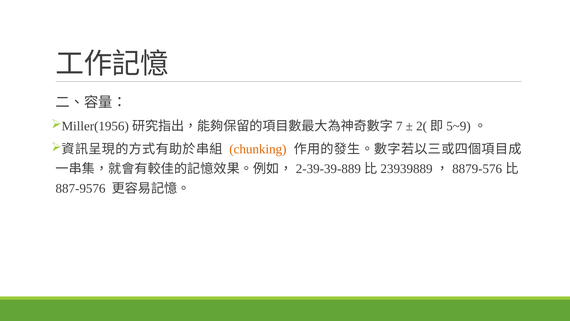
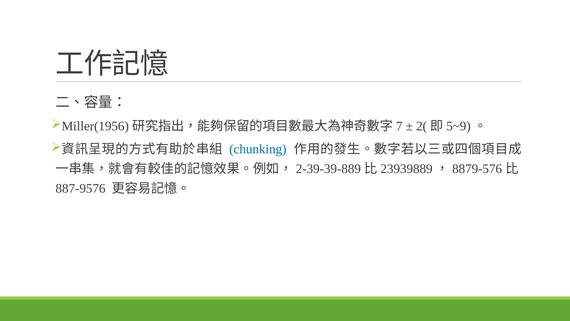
chunking colour: orange -> blue (258, 149)
